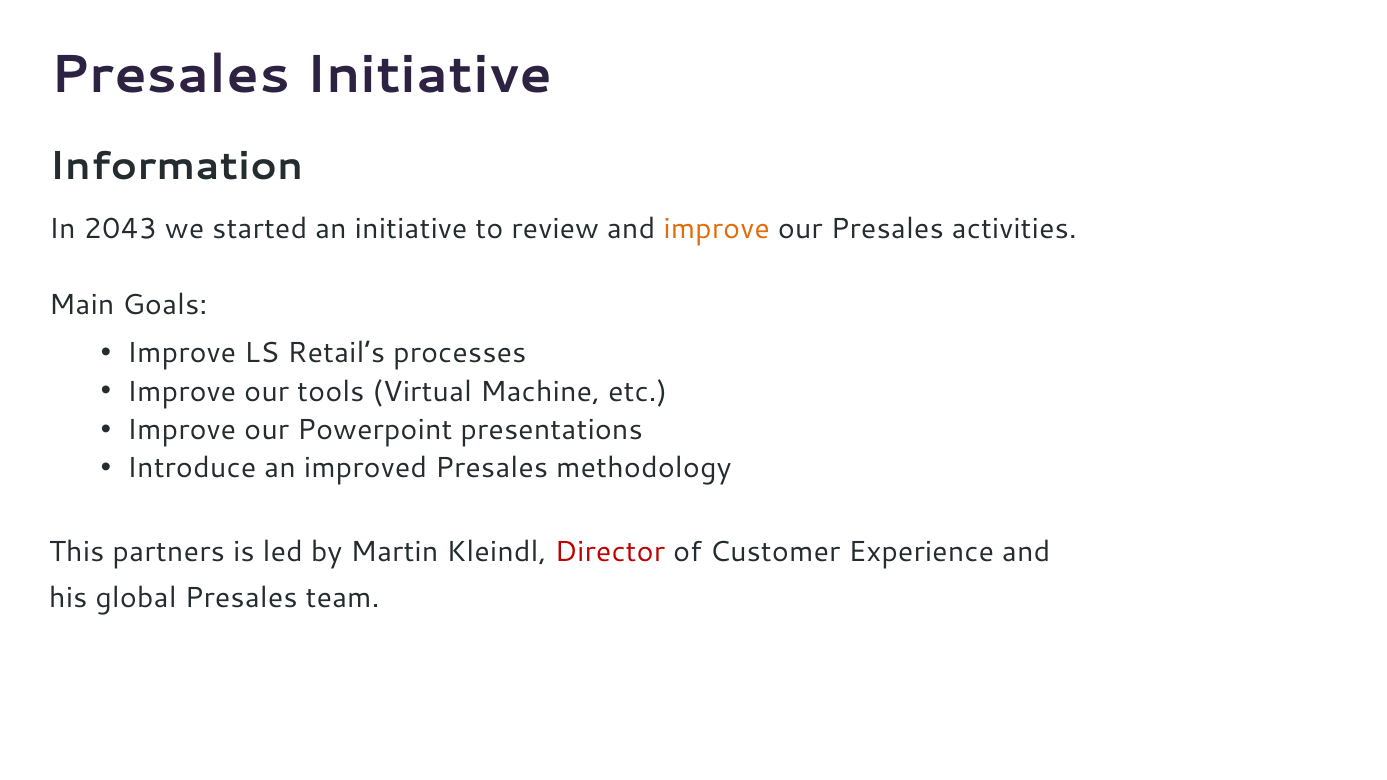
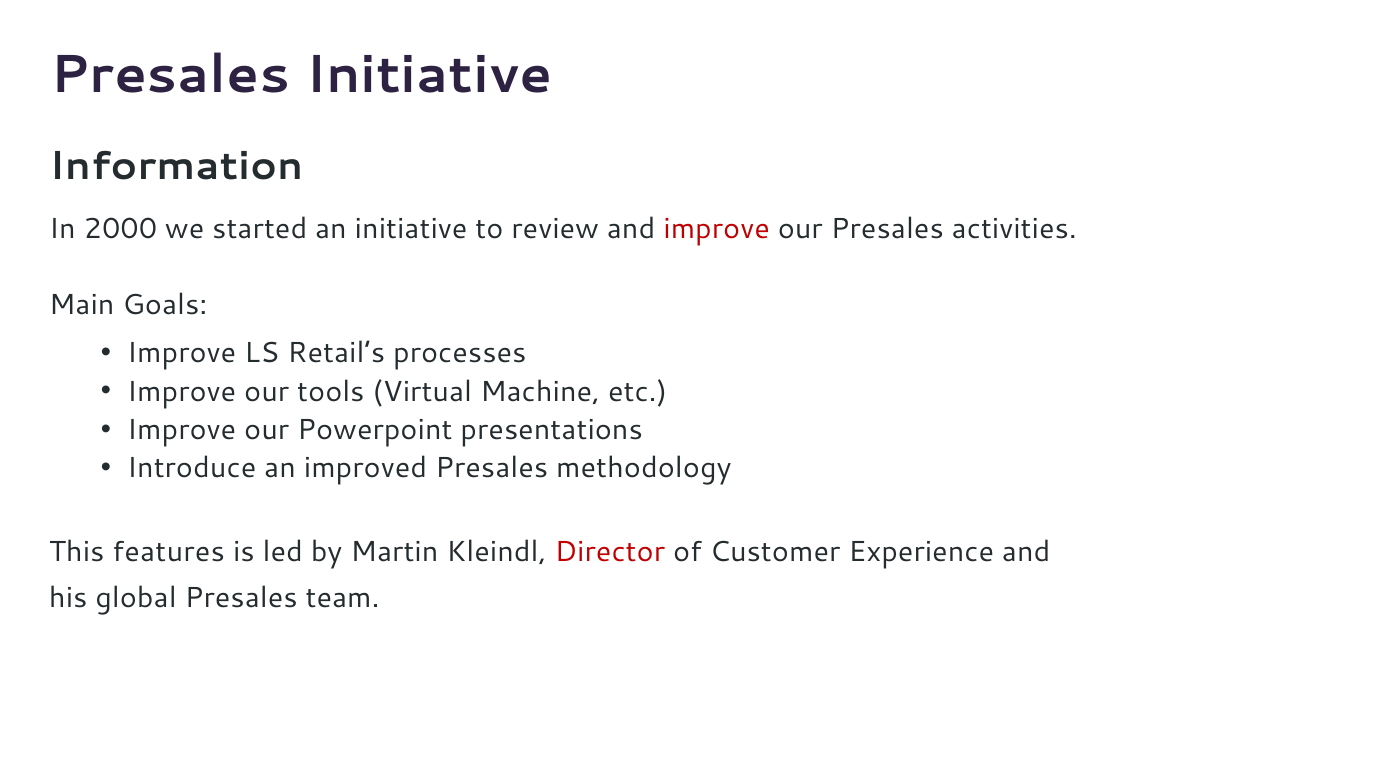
2043: 2043 -> 2000 (120, 229)
improve colour: orange -> red (717, 229)
partners: partners -> features (169, 553)
